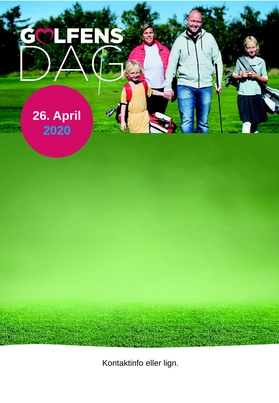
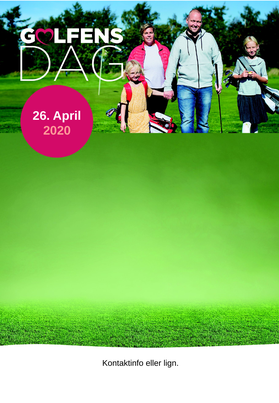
2020 colour: light blue -> pink (57, 131)
